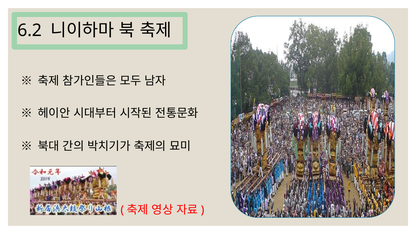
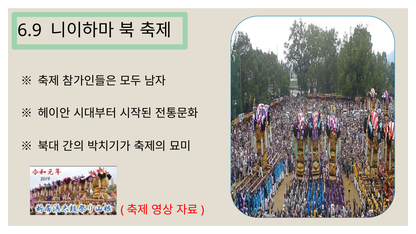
6.2: 6.2 -> 6.9 (30, 31)
